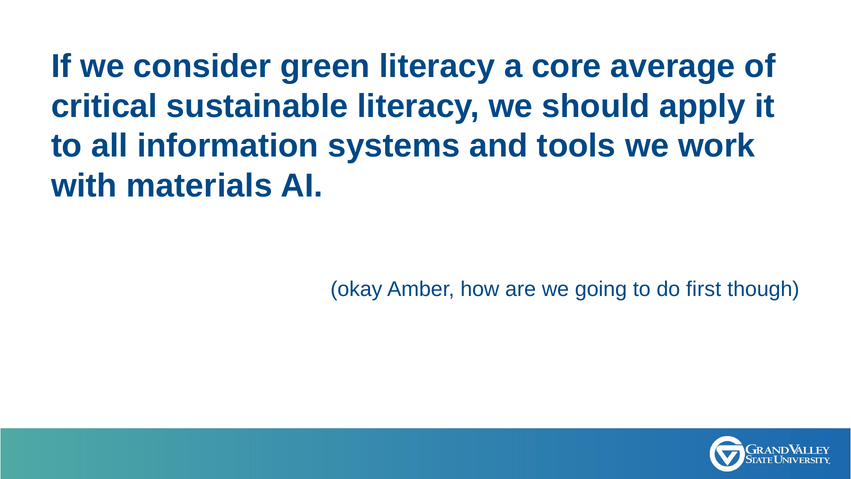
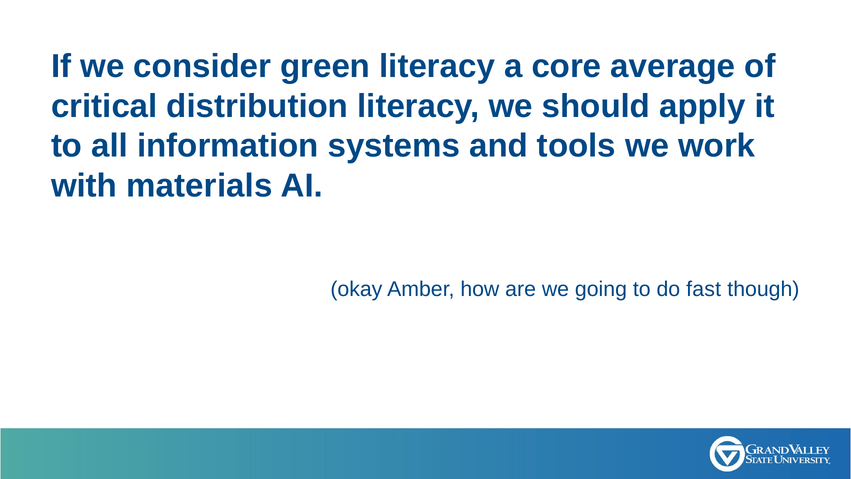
sustainable: sustainable -> distribution (257, 106)
first: first -> fast (704, 289)
